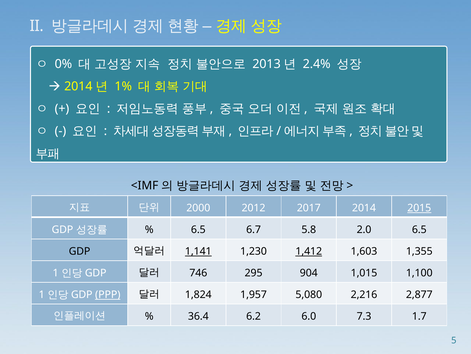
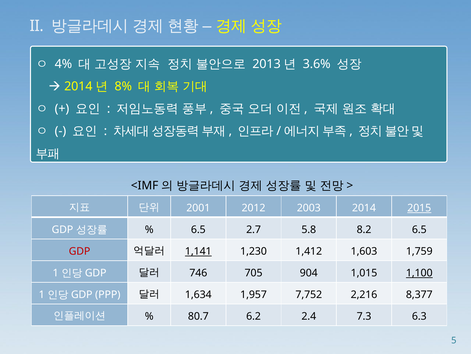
0%: 0% -> 4% (63, 64)
2.4%: 2.4% -> 3.6% (317, 64)
1%: 1% -> 8% (123, 86)
2000: 2000 -> 2001 (198, 208)
2017: 2017 -> 2003 (309, 208)
6.7: 6.7 -> 2.7 (254, 229)
2.0: 2.0 -> 8.2 (364, 229)
GDP colour: black -> red (80, 251)
1,412 underline: present -> none (309, 251)
1,355: 1,355 -> 1,759 (419, 251)
295: 295 -> 705 (254, 272)
1,100 underline: none -> present (419, 272)
PPP underline: present -> none (108, 294)
1,824: 1,824 -> 1,634 (198, 294)
5,080: 5,080 -> 7,752 (309, 294)
2,877: 2,877 -> 8,377 (419, 294)
36.4: 36.4 -> 80.7 (198, 316)
6.0: 6.0 -> 2.4 (309, 316)
1.7: 1.7 -> 6.3 (419, 316)
